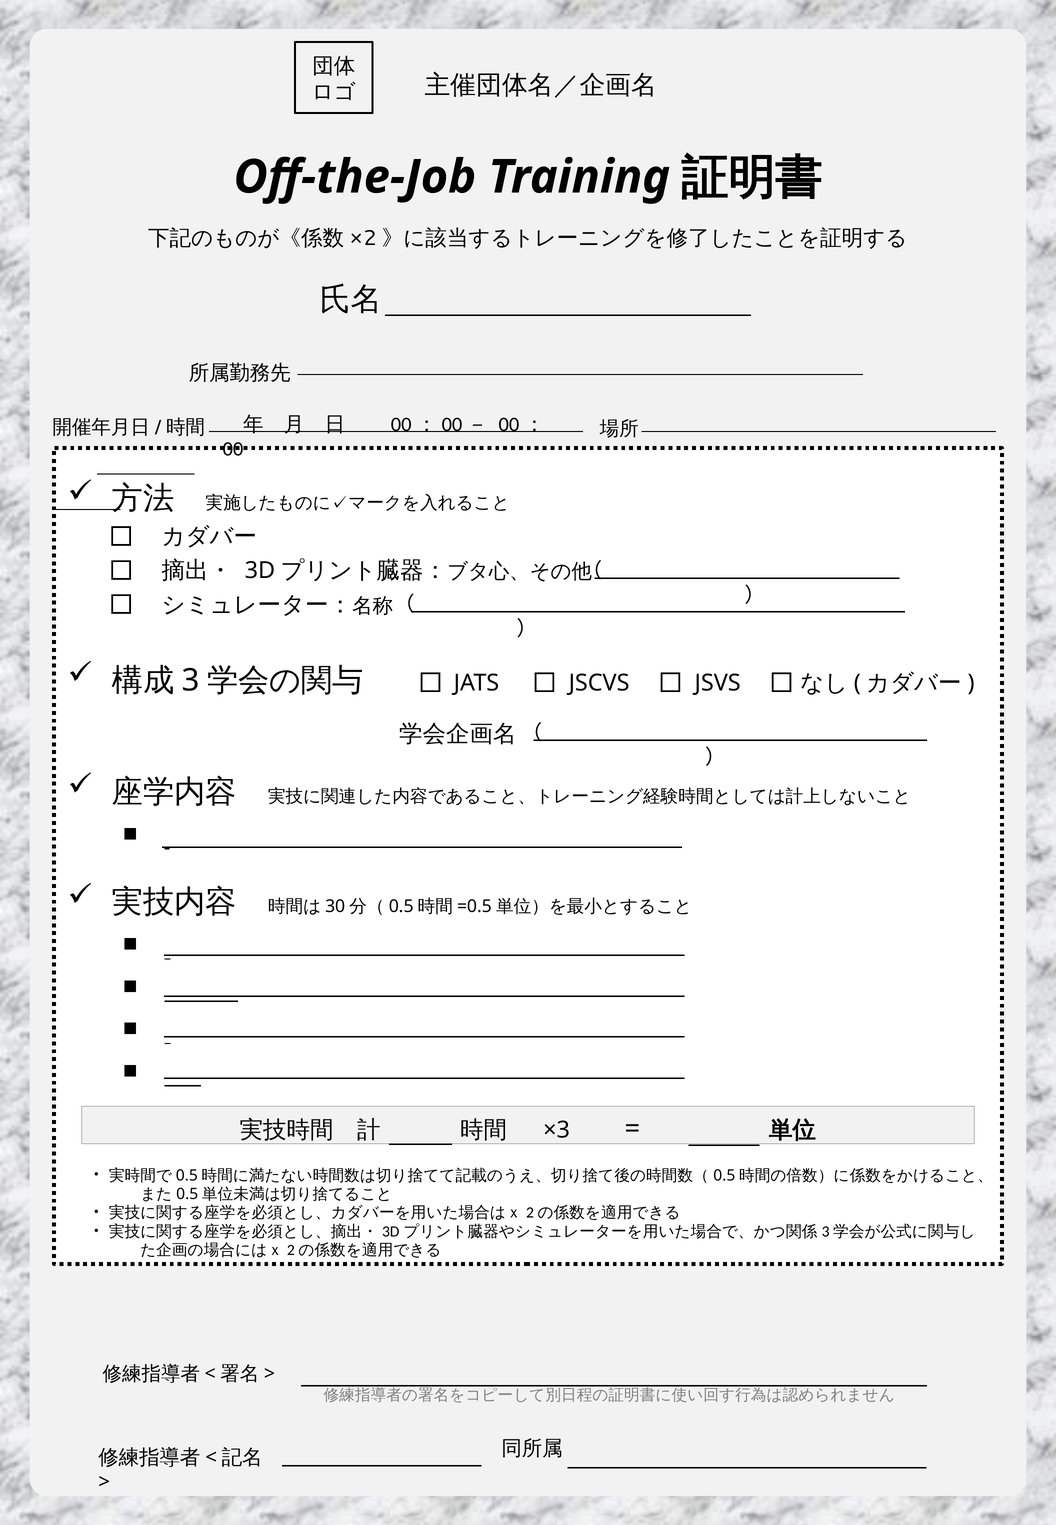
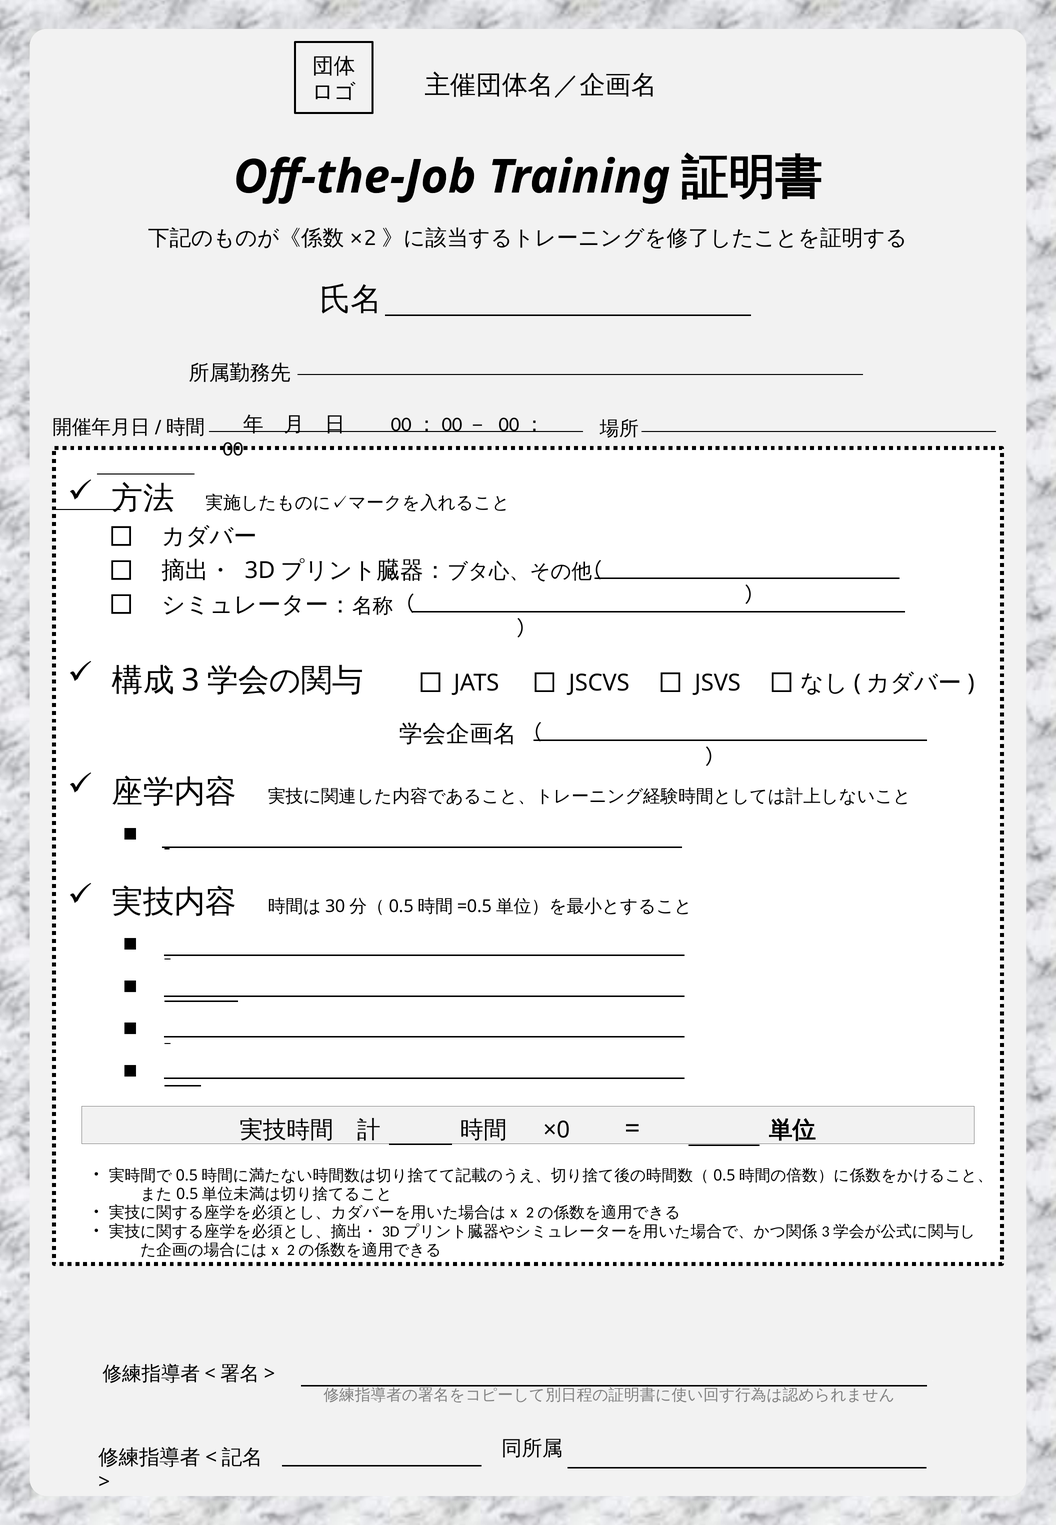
×3: ×3 -> ×0 (557, 1130)
